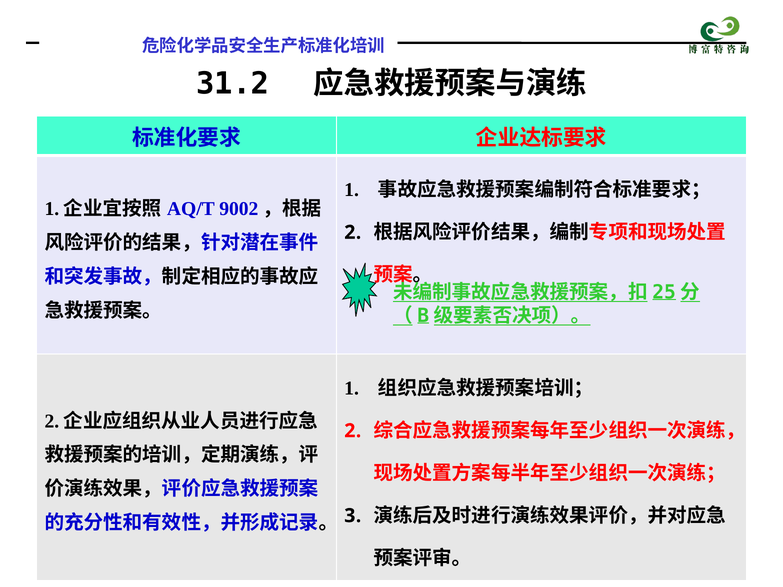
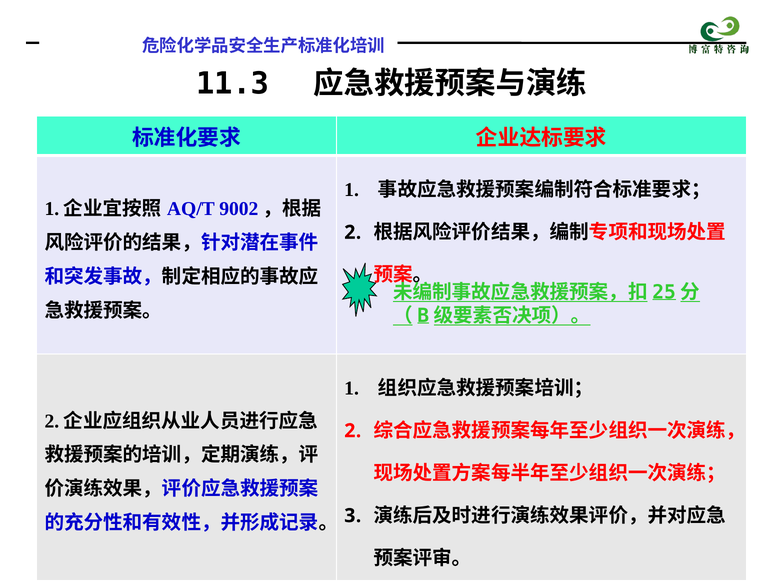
31.2: 31.2 -> 11.3 (233, 84)
